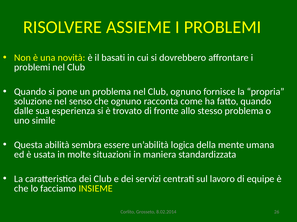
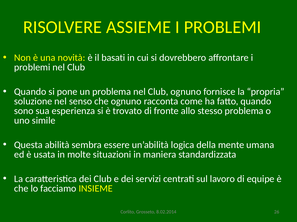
dalle: dalle -> sono (24, 111)
